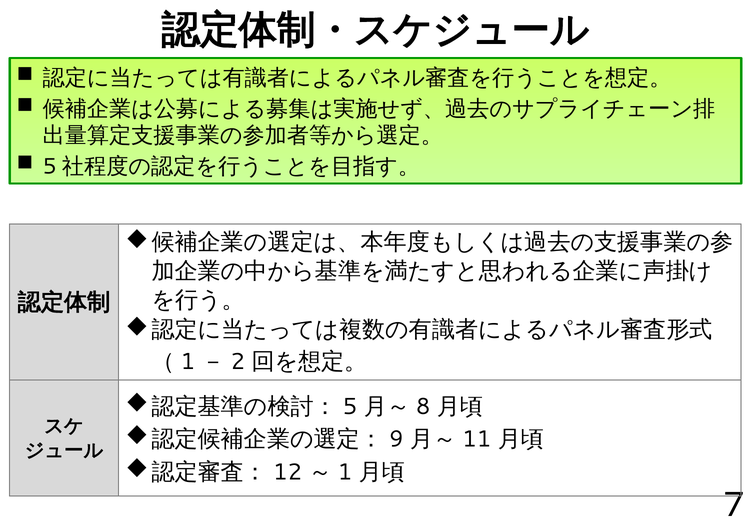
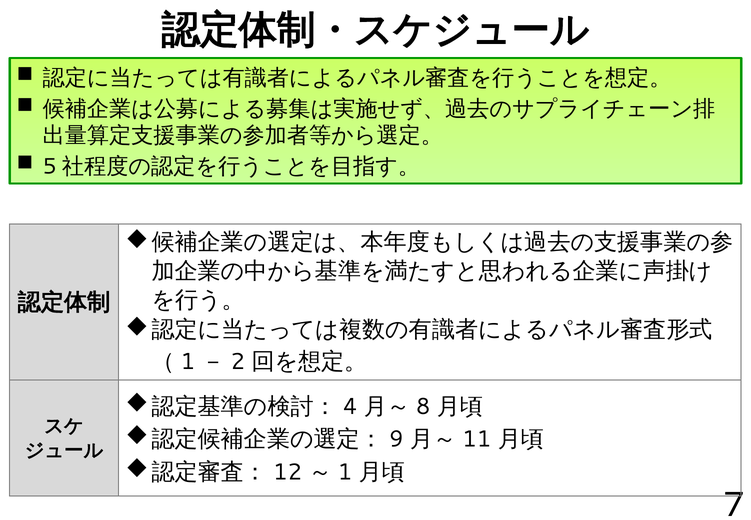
5: 5 -> 4 (350, 407)
